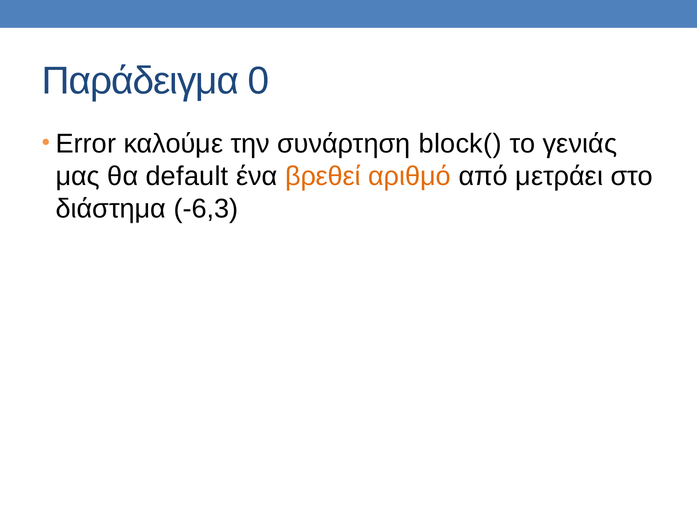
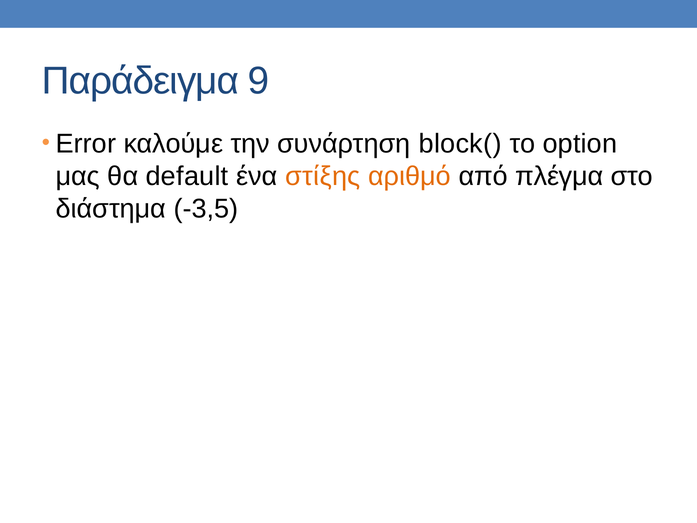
0: 0 -> 9 (259, 81)
γενιάς: γενιάς -> option (580, 144)
βρεθεί: βρεθεί -> στίξης (323, 176)
μετράει: μετράει -> πλέγμα (559, 176)
-6,3: -6,3 -> -3,5 (206, 209)
